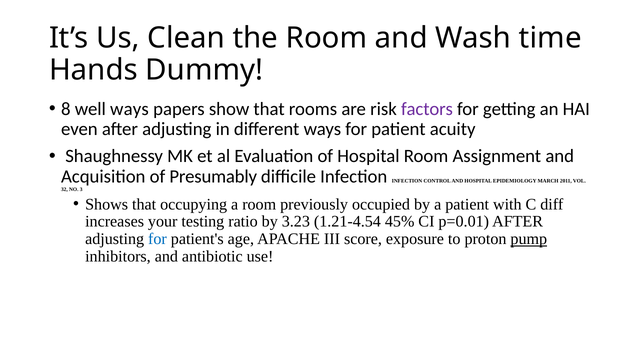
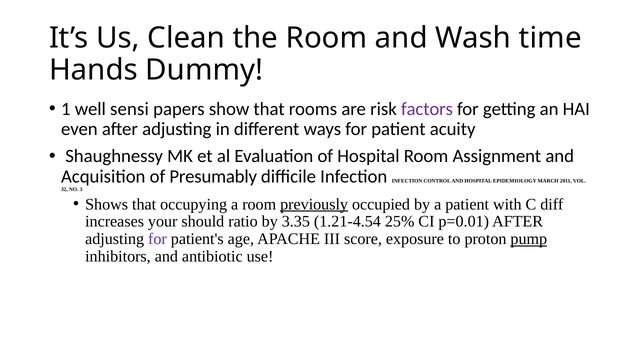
8: 8 -> 1 (66, 109)
well ways: ways -> sensi (129, 109)
previously underline: none -> present (314, 204)
testing: testing -> should (203, 221)
3.23: 3.23 -> 3.35 (296, 221)
45%: 45% -> 25% (400, 221)
for colour: blue -> purple (157, 239)
